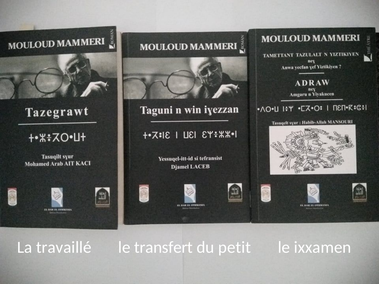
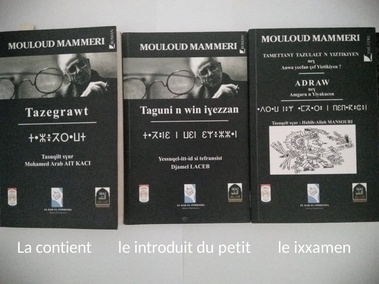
travaillé: travaillé -> contient (64, 247)
transfert: transfert -> introduit (164, 247)
